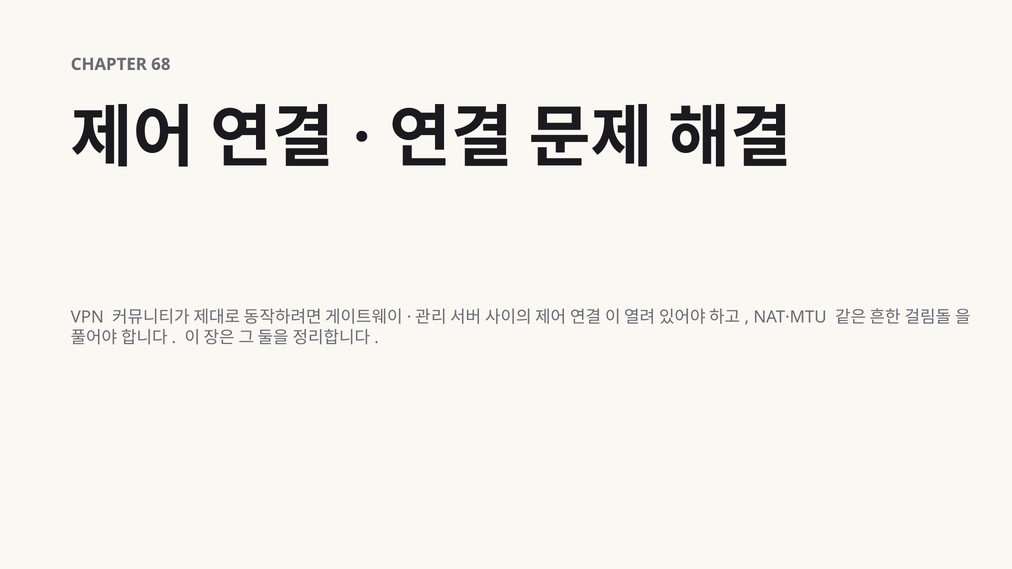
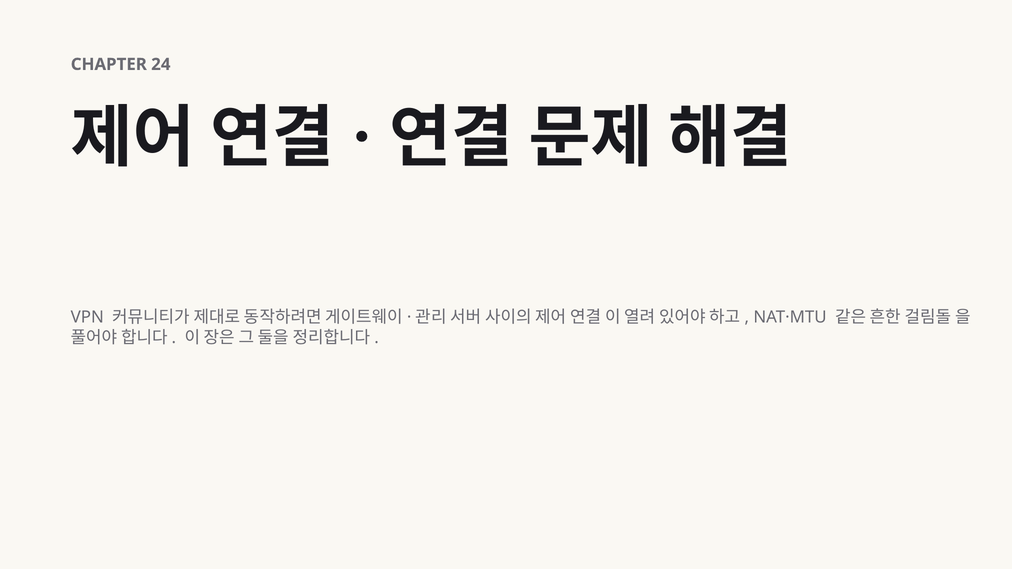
68: 68 -> 24 (161, 64)
